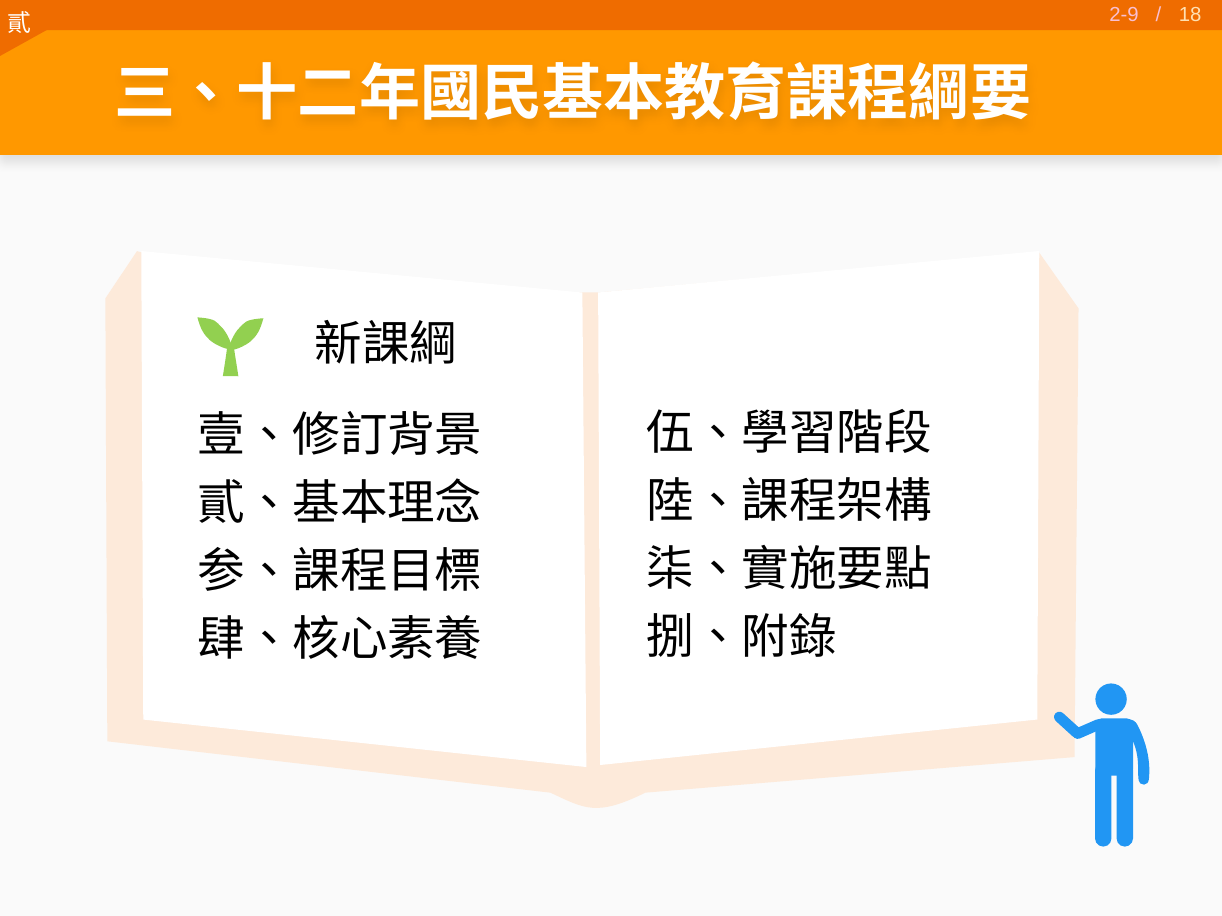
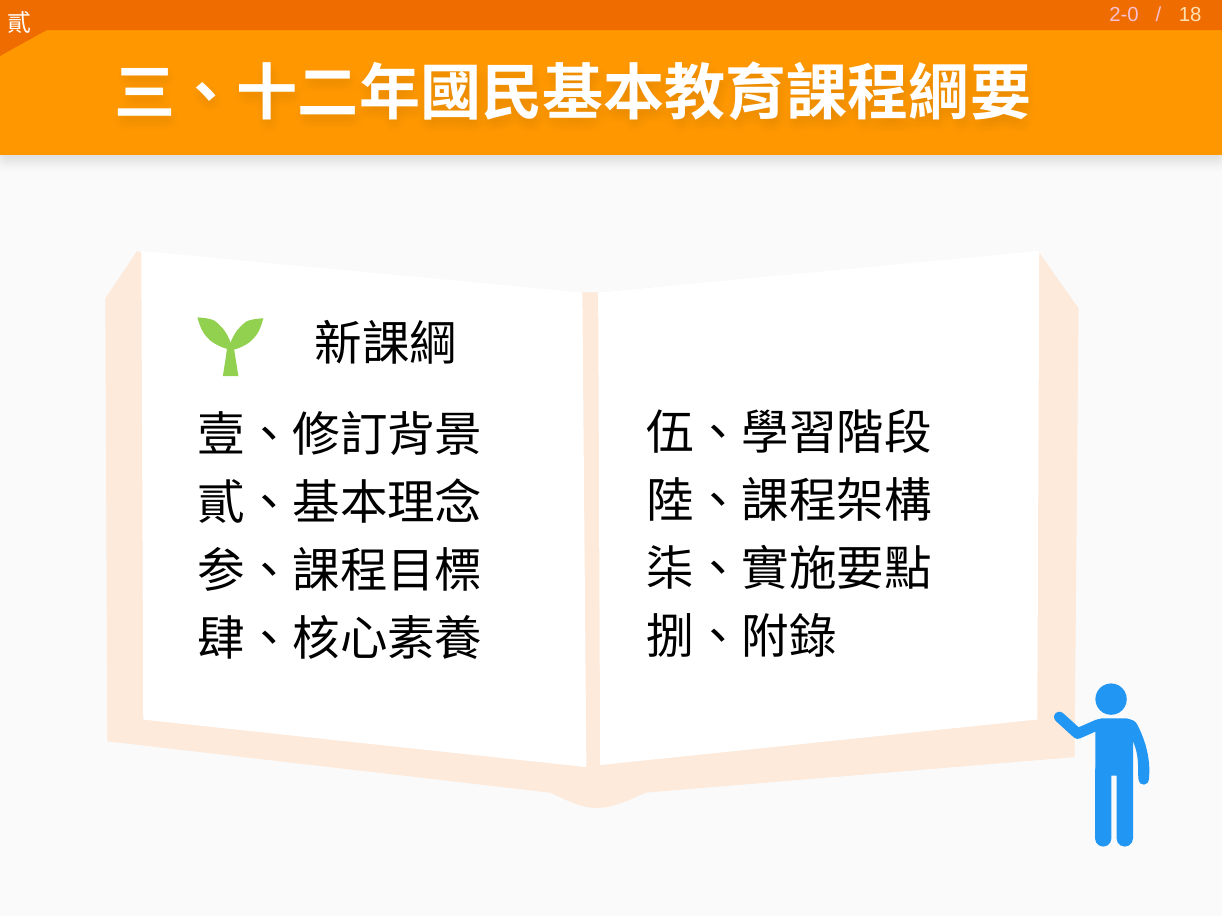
2-9: 2-9 -> 2-0 (1124, 15)
